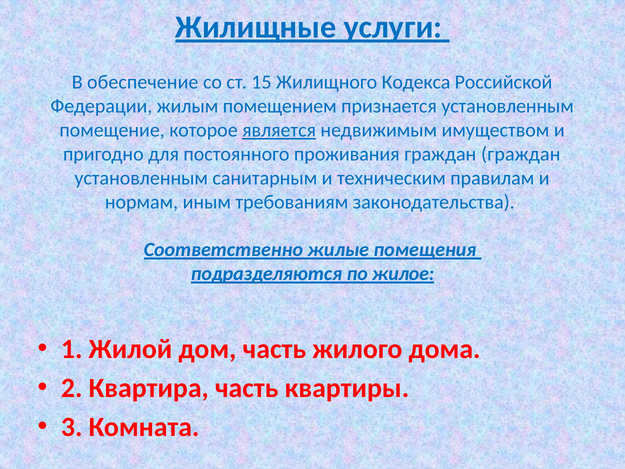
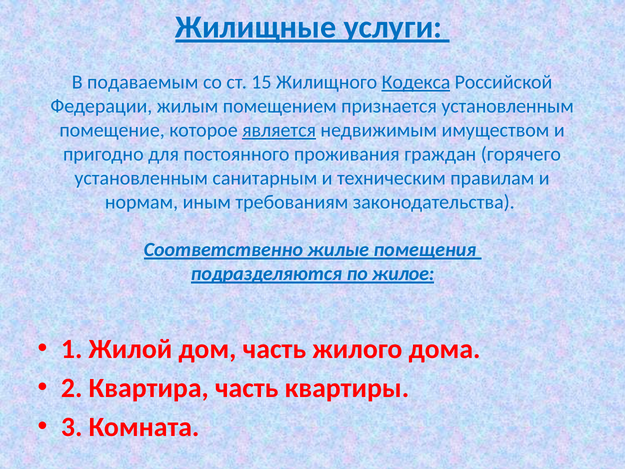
обеспечение: обеспечение -> подаваемым (143, 82)
Кодекса underline: none -> present (416, 82)
граждан граждан: граждан -> горячего (521, 154)
